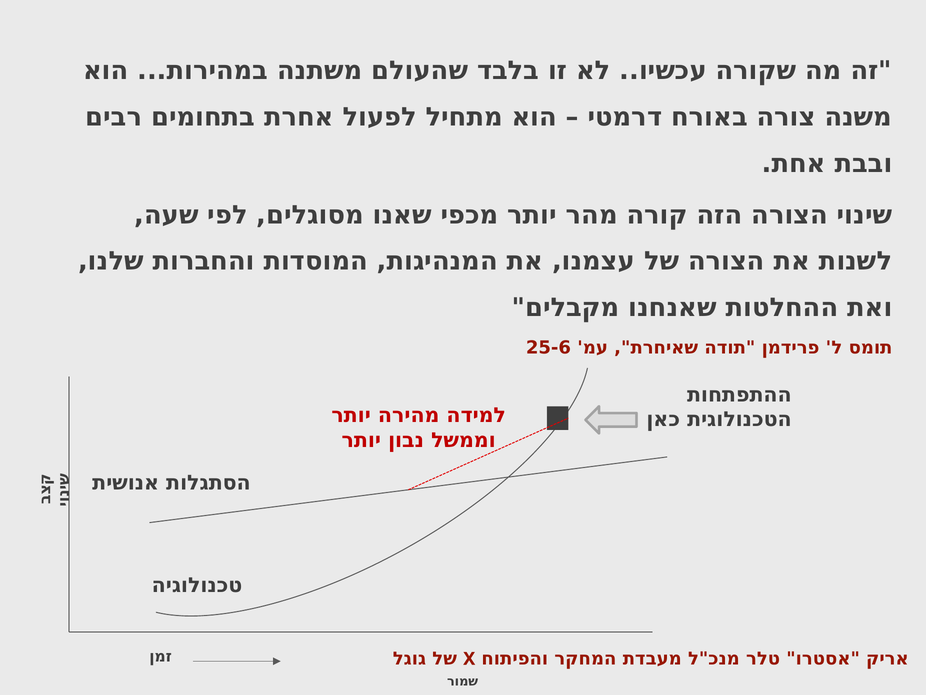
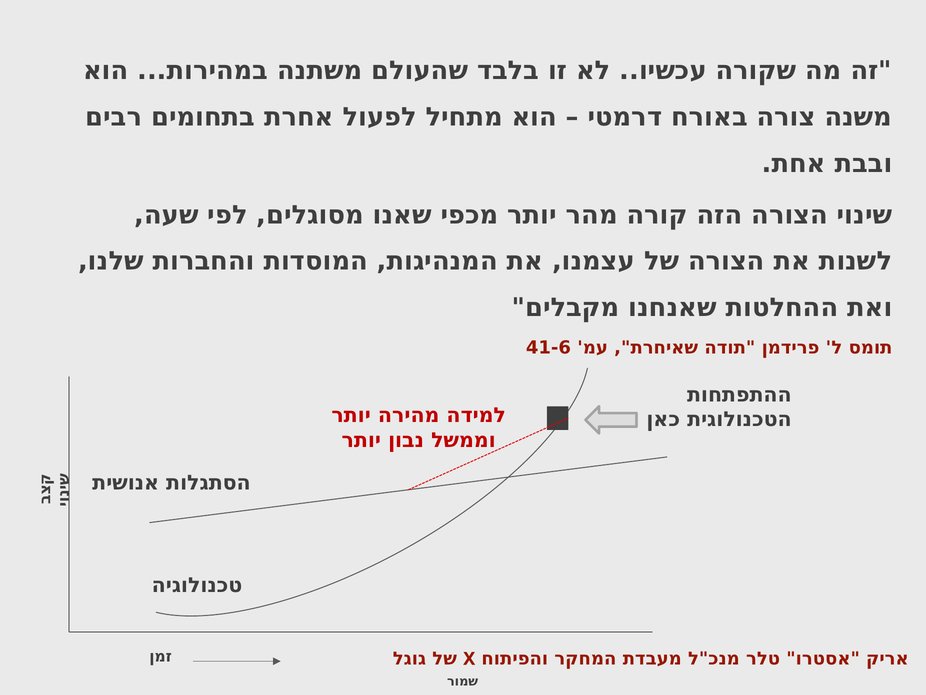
25-6: 25-6 -> 41-6 (548, 348)
